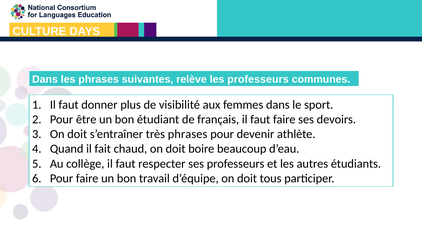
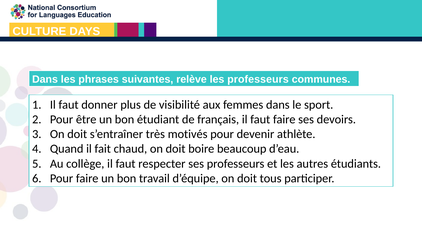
très phrases: phrases -> motivés (188, 134)
